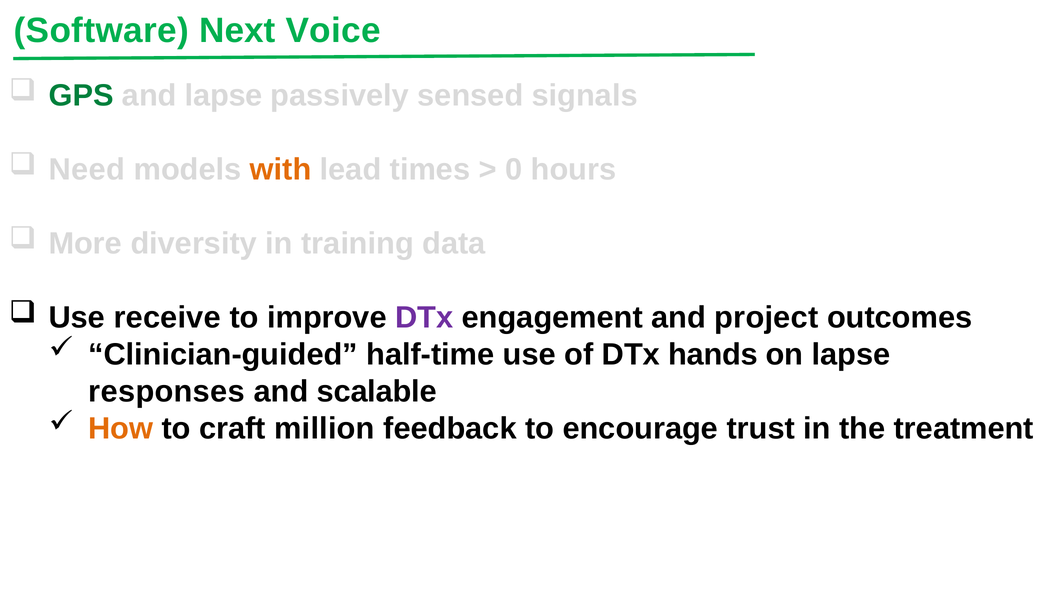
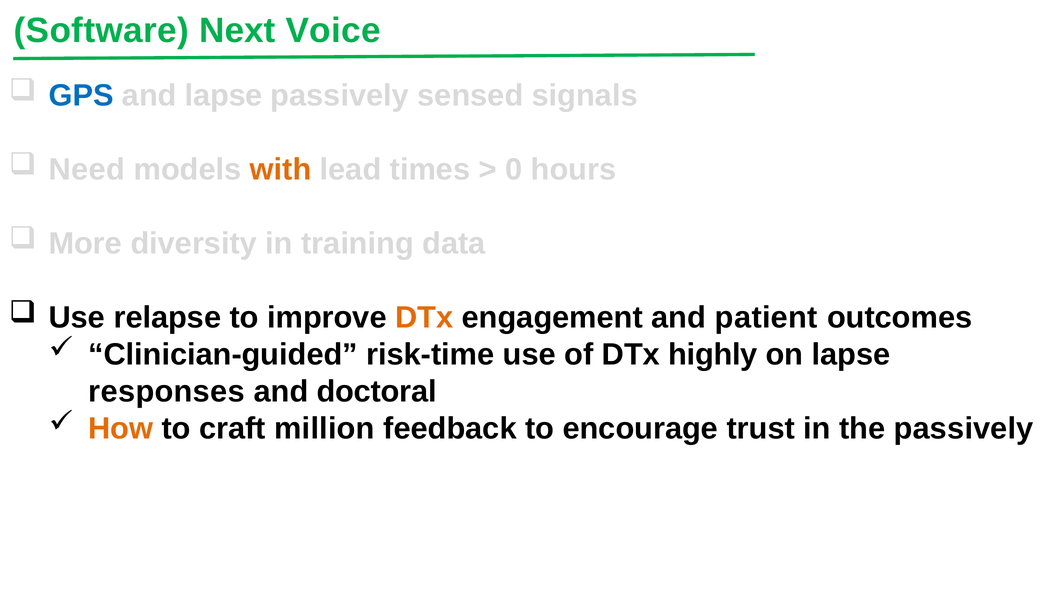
GPS colour: green -> blue (81, 96)
receive: receive -> relapse (167, 317)
DTx colour: purple -> orange (424, 317)
project: project -> patient (766, 317)
half-time: half-time -> risk-time (430, 354)
hands: hands -> highly (713, 354)
scalable: scalable -> doctoral (377, 391)
the treatment: treatment -> passively (964, 428)
